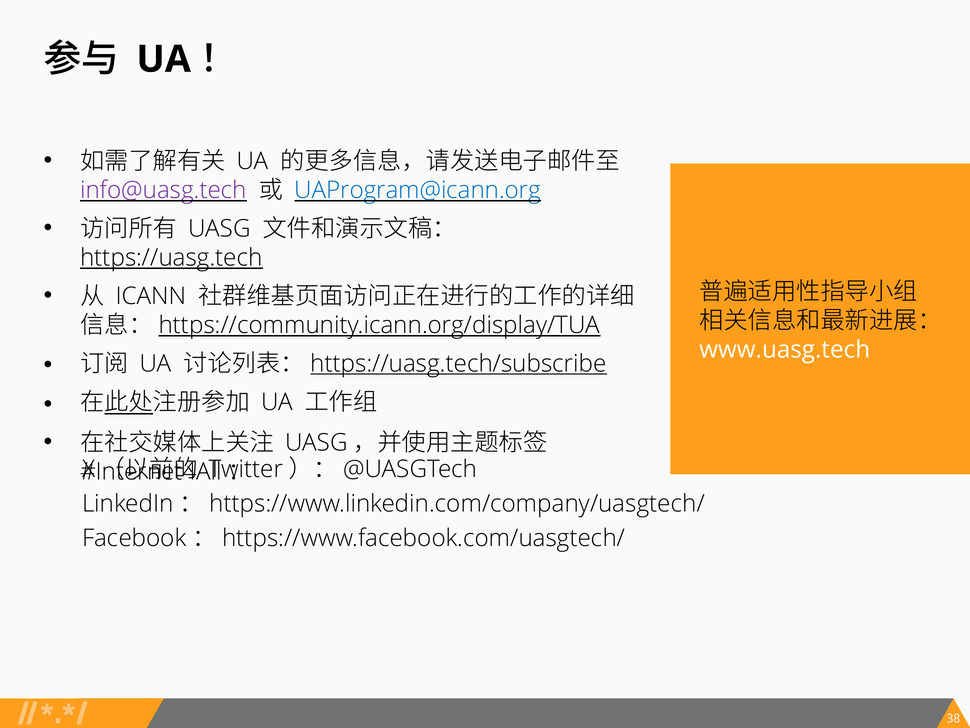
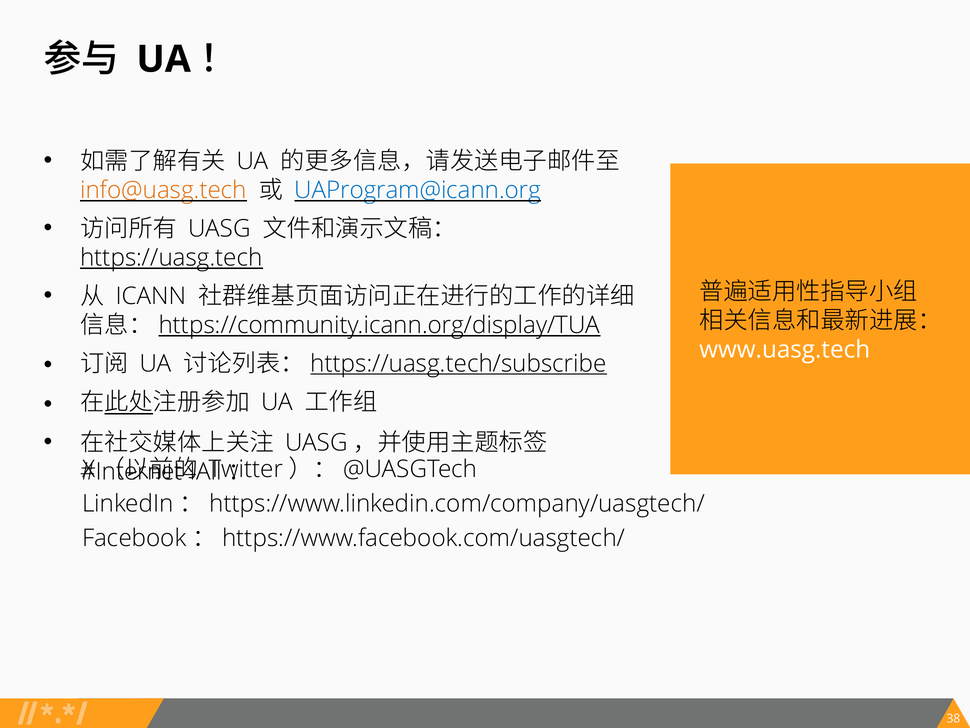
info@uasg.tech colour: purple -> orange (163, 190)
